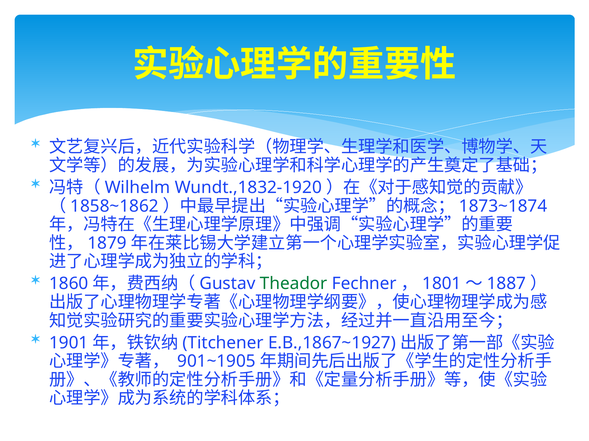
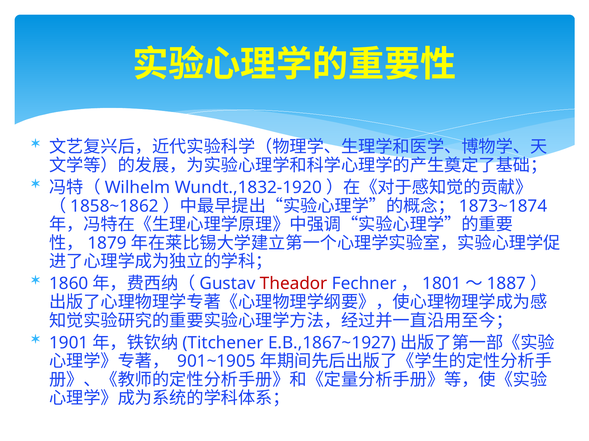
Theador colour: green -> red (294, 284)
